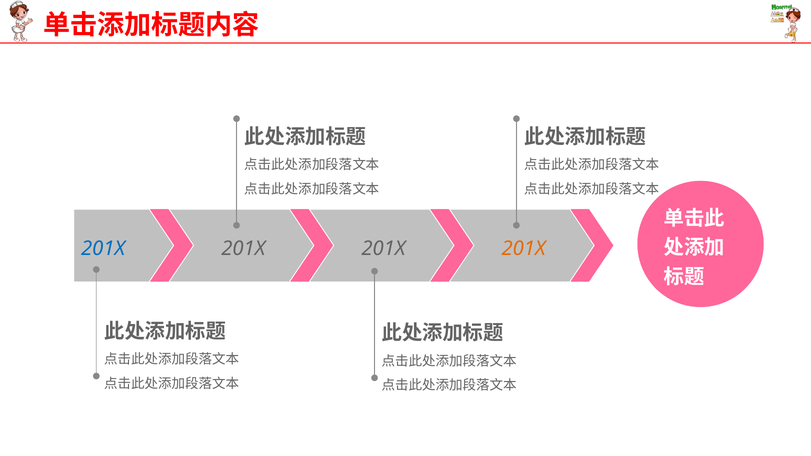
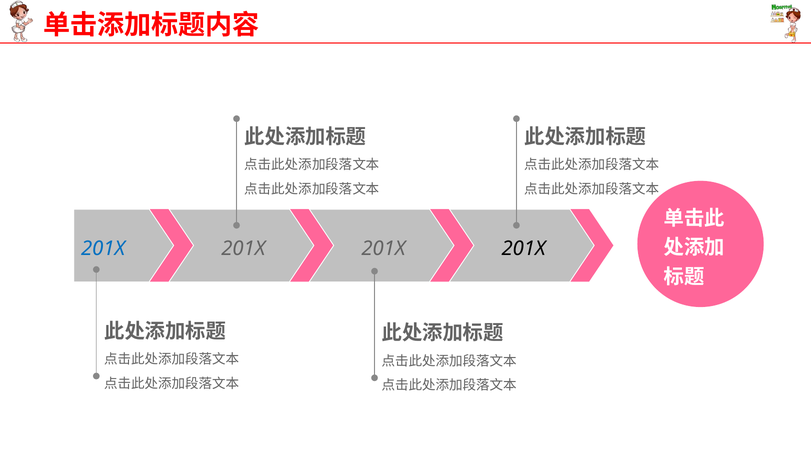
201X colour: orange -> black (524, 249)
